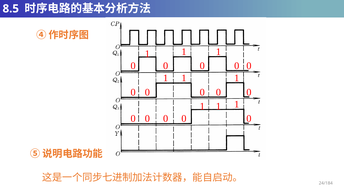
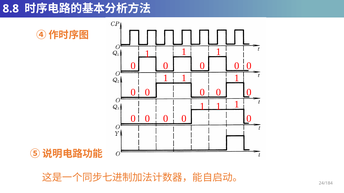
8.5: 8.5 -> 8.8 (11, 9)
